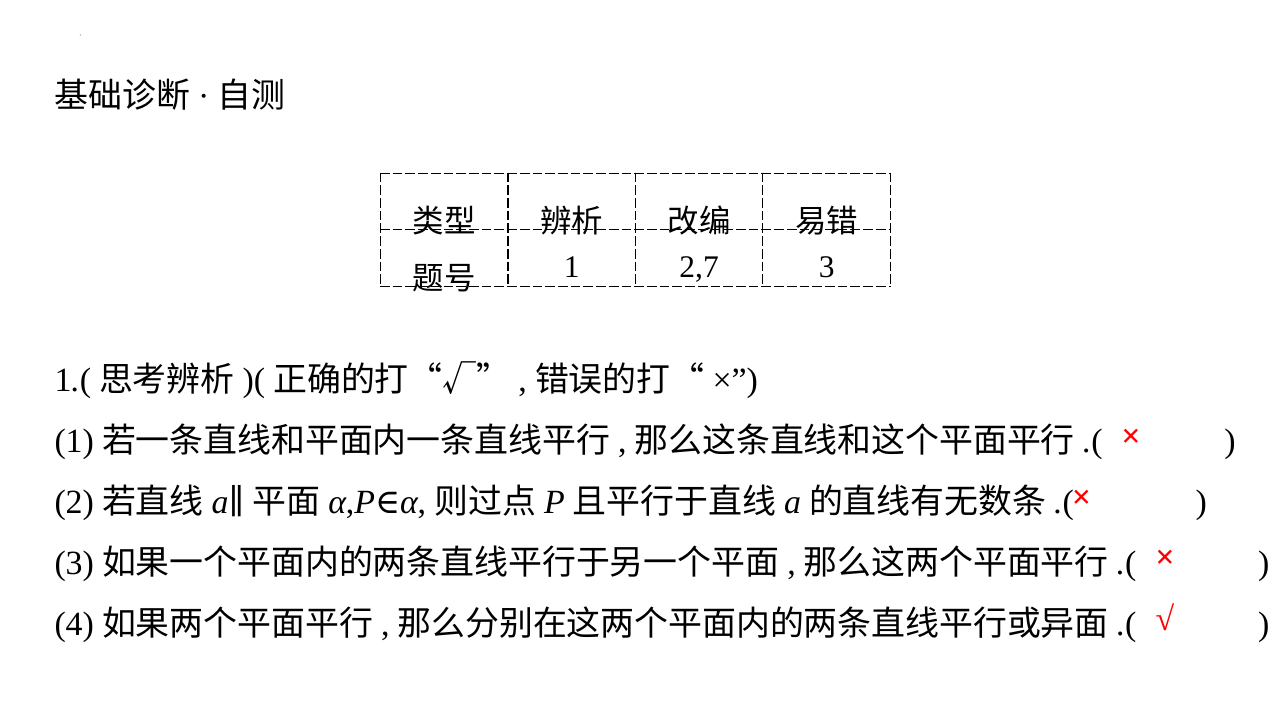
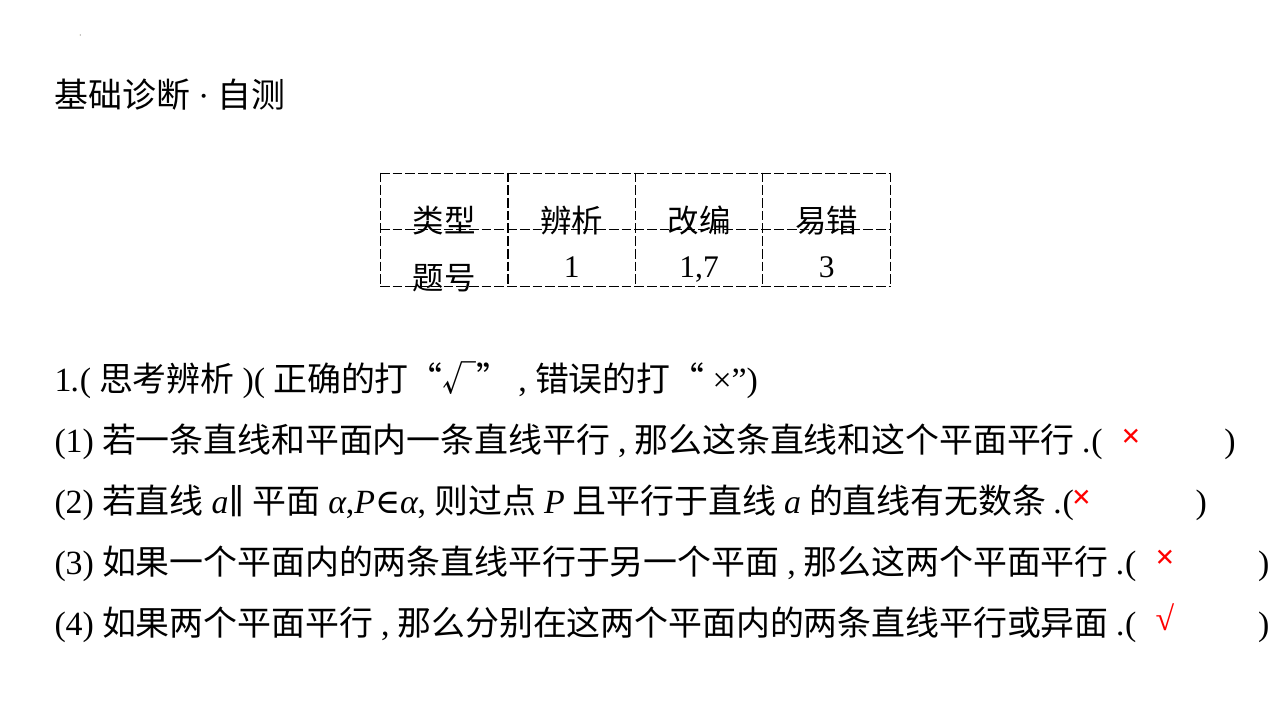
2,7: 2,7 -> 1,7 (699, 267)
